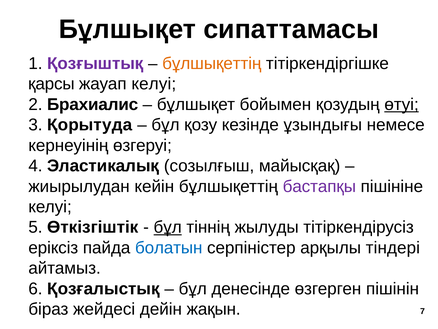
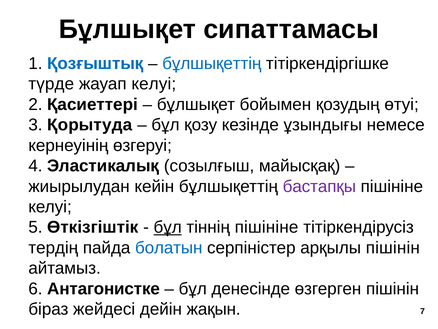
Қозғыштық colour: purple -> blue (95, 63)
бұлшықеттің colour: orange -> blue (212, 63)
қарсы: қарсы -> түрде (51, 84)
Брахиалис: Брахиалис -> Қасиеттері (93, 104)
өтуі underline: present -> none (402, 104)
тіннің жылуды: жылуды -> пішініне (267, 227)
еріксіз: еріксіз -> тердің (53, 247)
арқылы тіндері: тіндері -> пішінін (393, 247)
Қозғалыстық: Қозғалыстық -> Антагонистке (104, 288)
